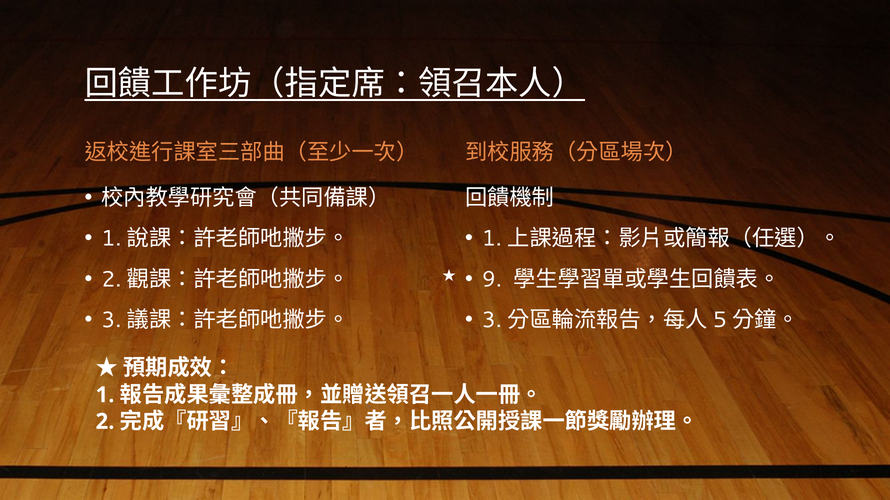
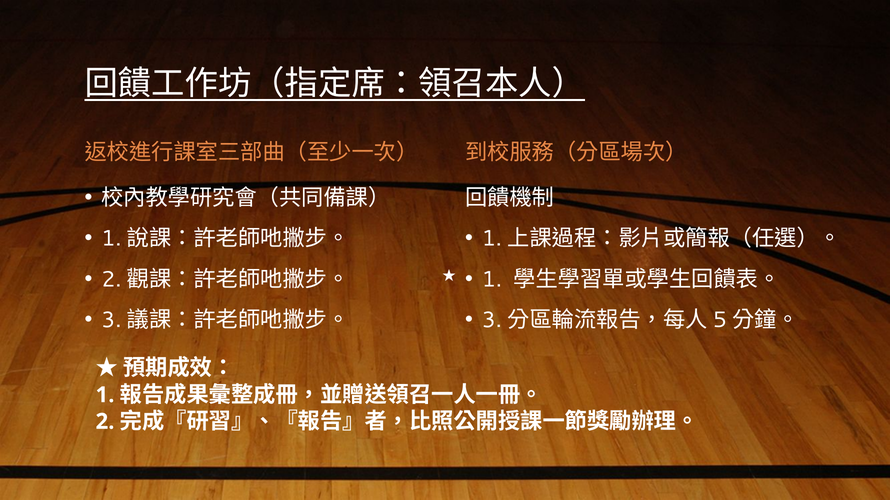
9: 9 -> 1 (492, 280)
